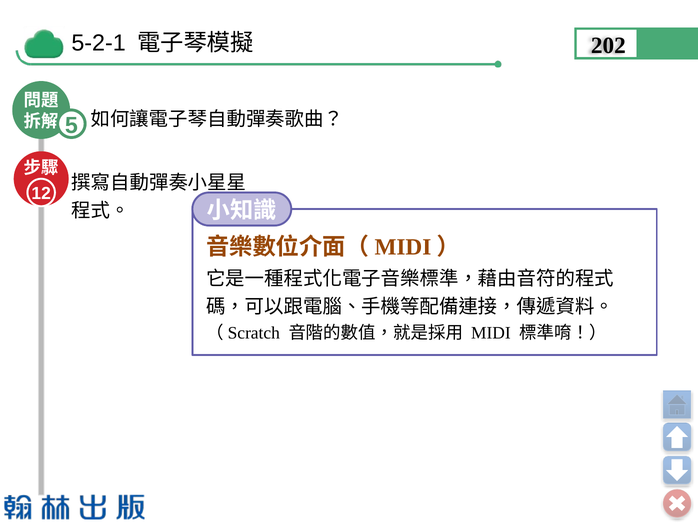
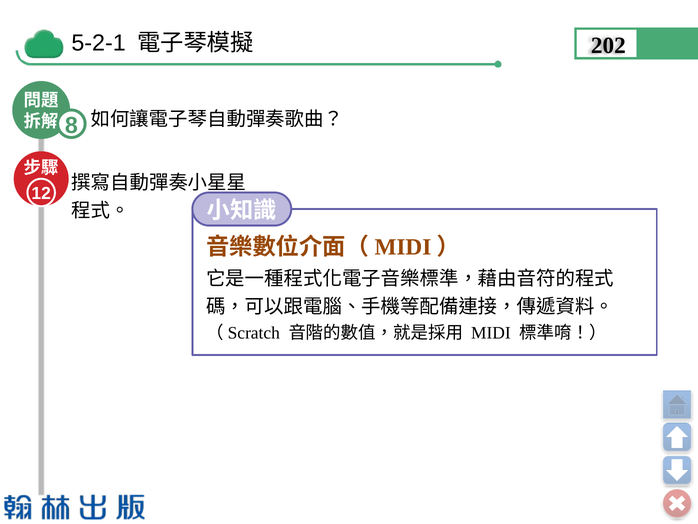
5: 5 -> 8 (71, 125)
